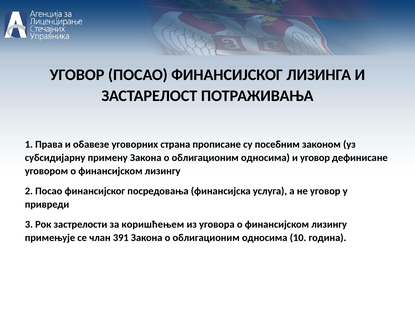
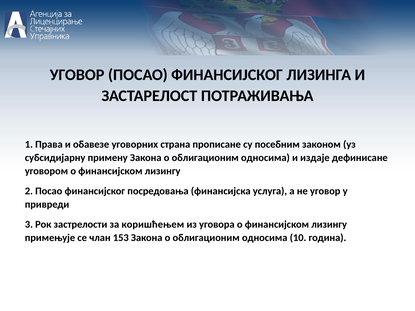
и уговор: уговор -> издаје (315, 158)
391: 391 -> 153 (121, 238)
